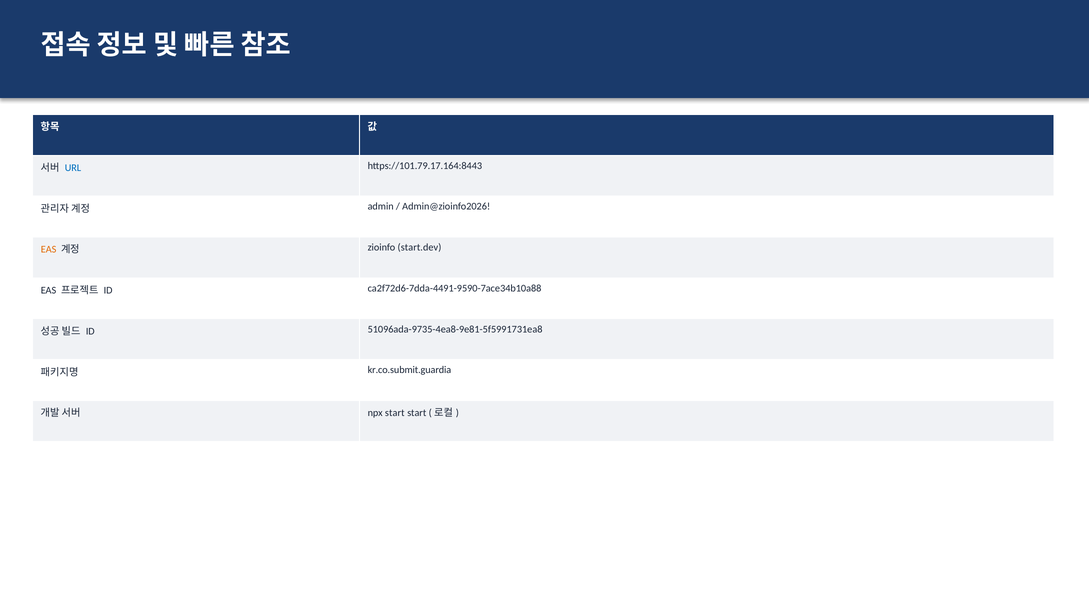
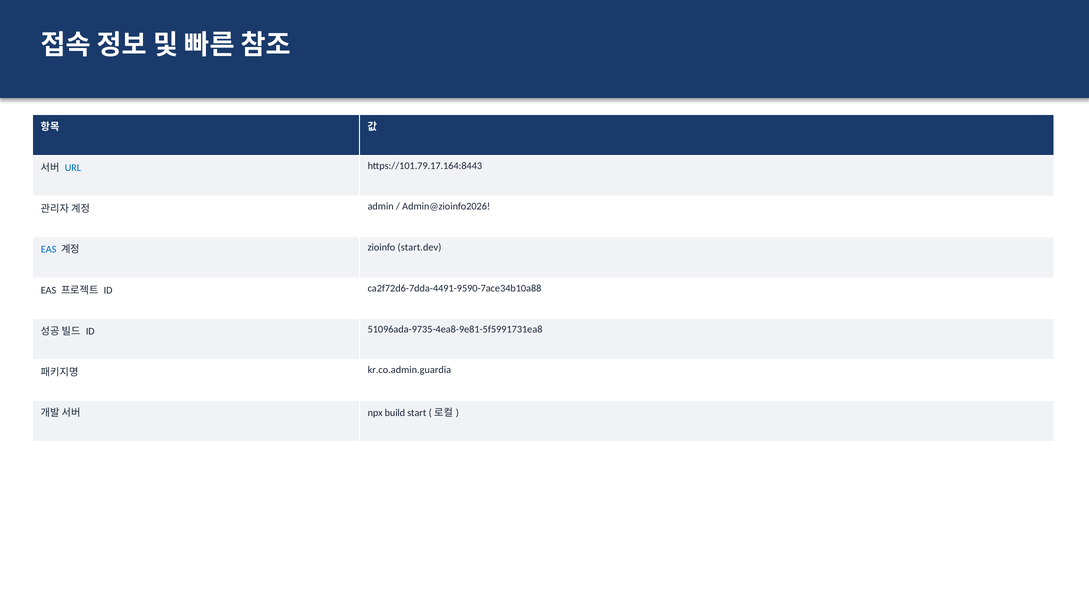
EAS colour: orange -> blue (49, 249)
kr.co.submit.guardia: kr.co.submit.guardia -> kr.co.admin.guardia (409, 370)
npx start: start -> build (395, 413)
